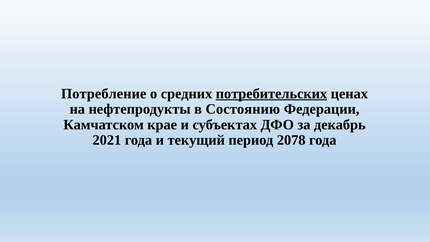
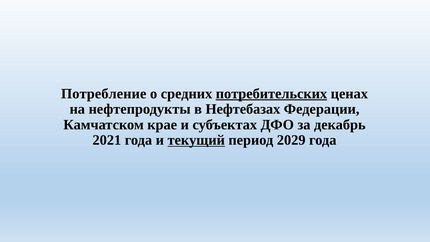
Состоянию: Состоянию -> Нефтебазах (243, 109)
текущий underline: none -> present (196, 140)
2078: 2078 -> 2029 (291, 140)
